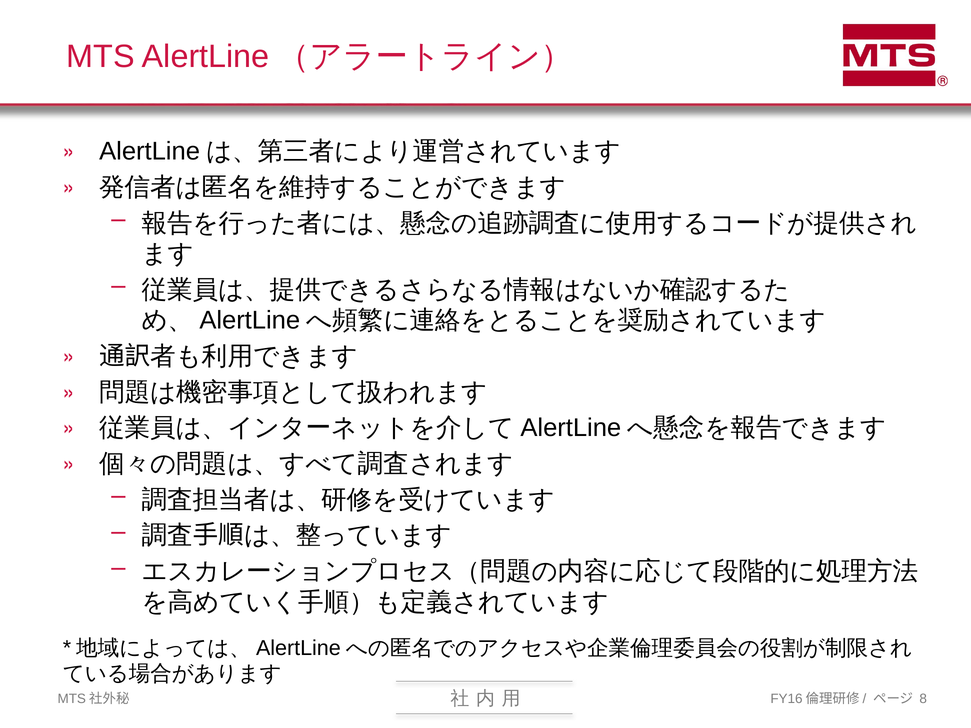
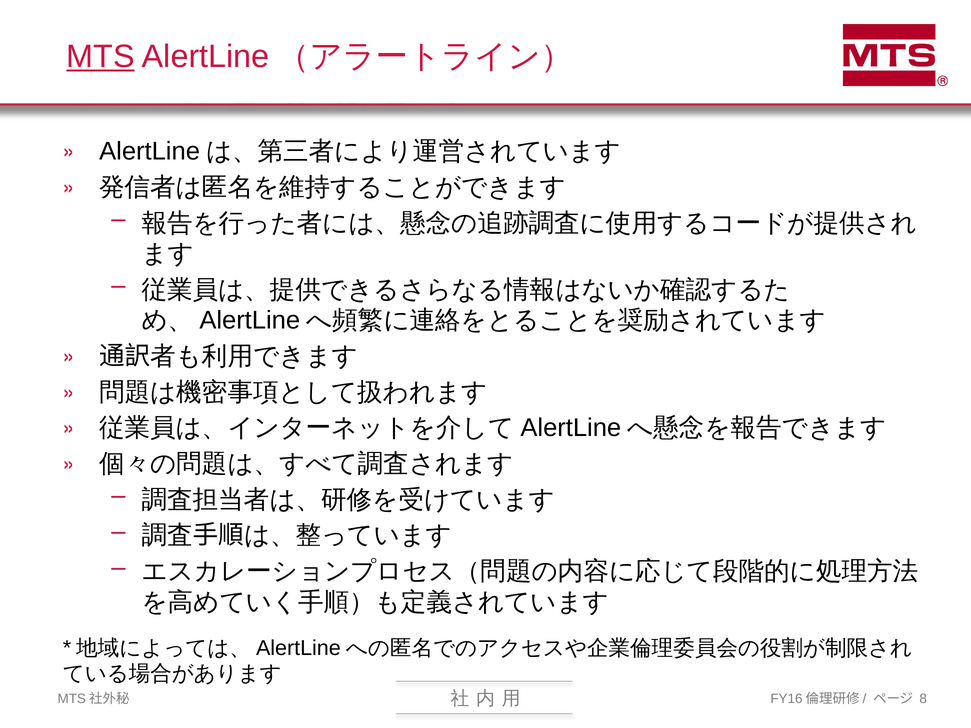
MTS underline: none -> present (100, 56)
